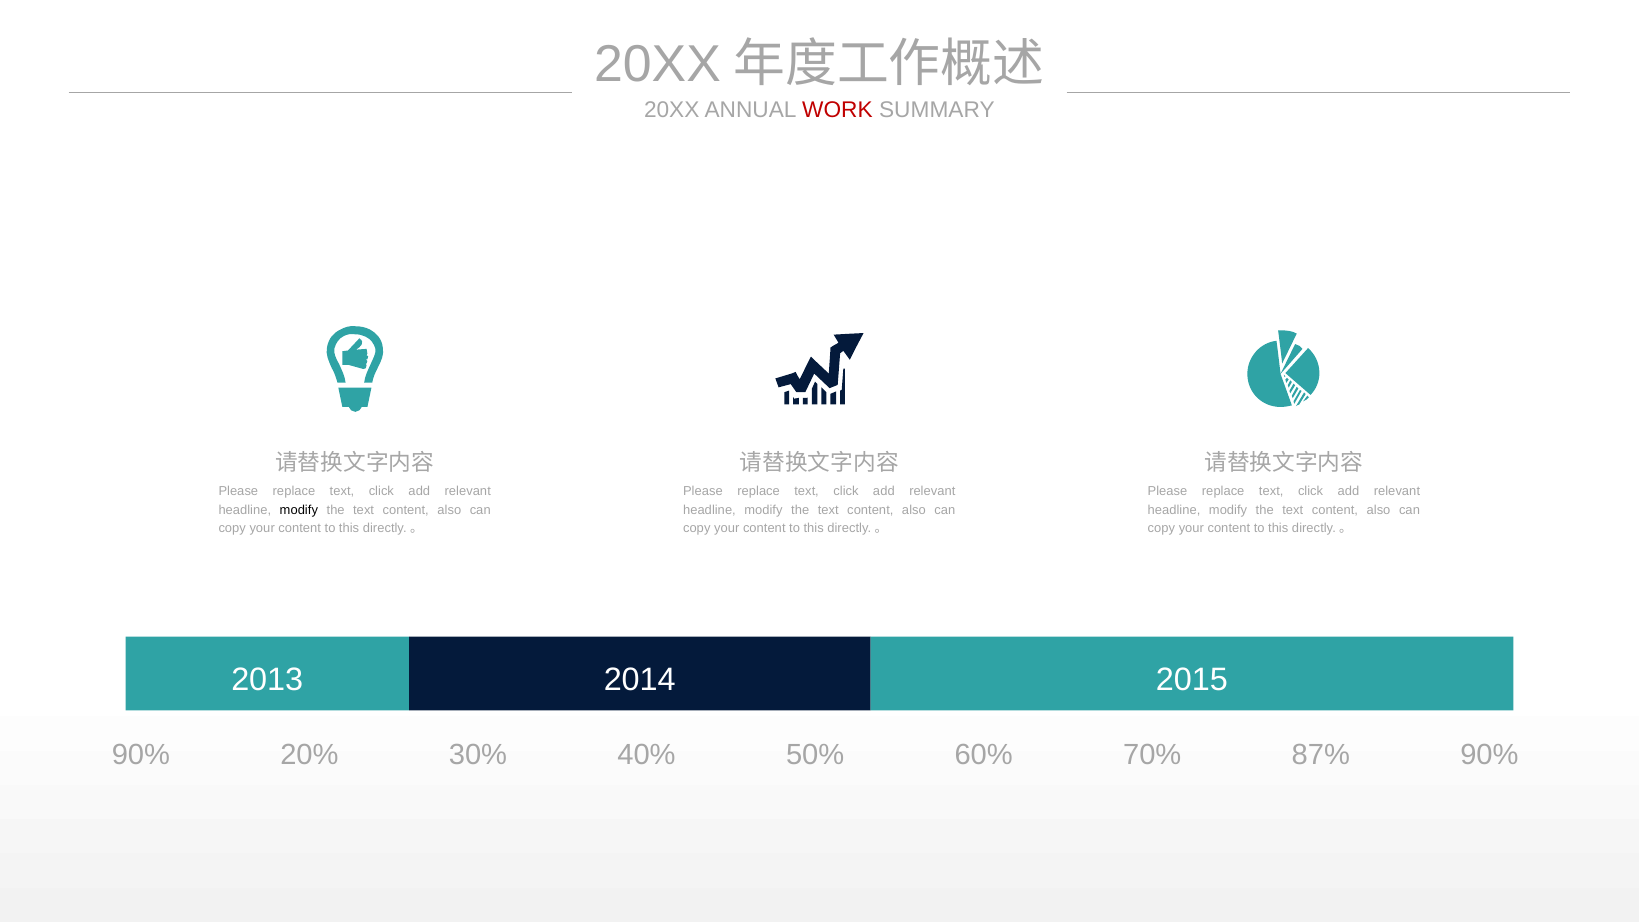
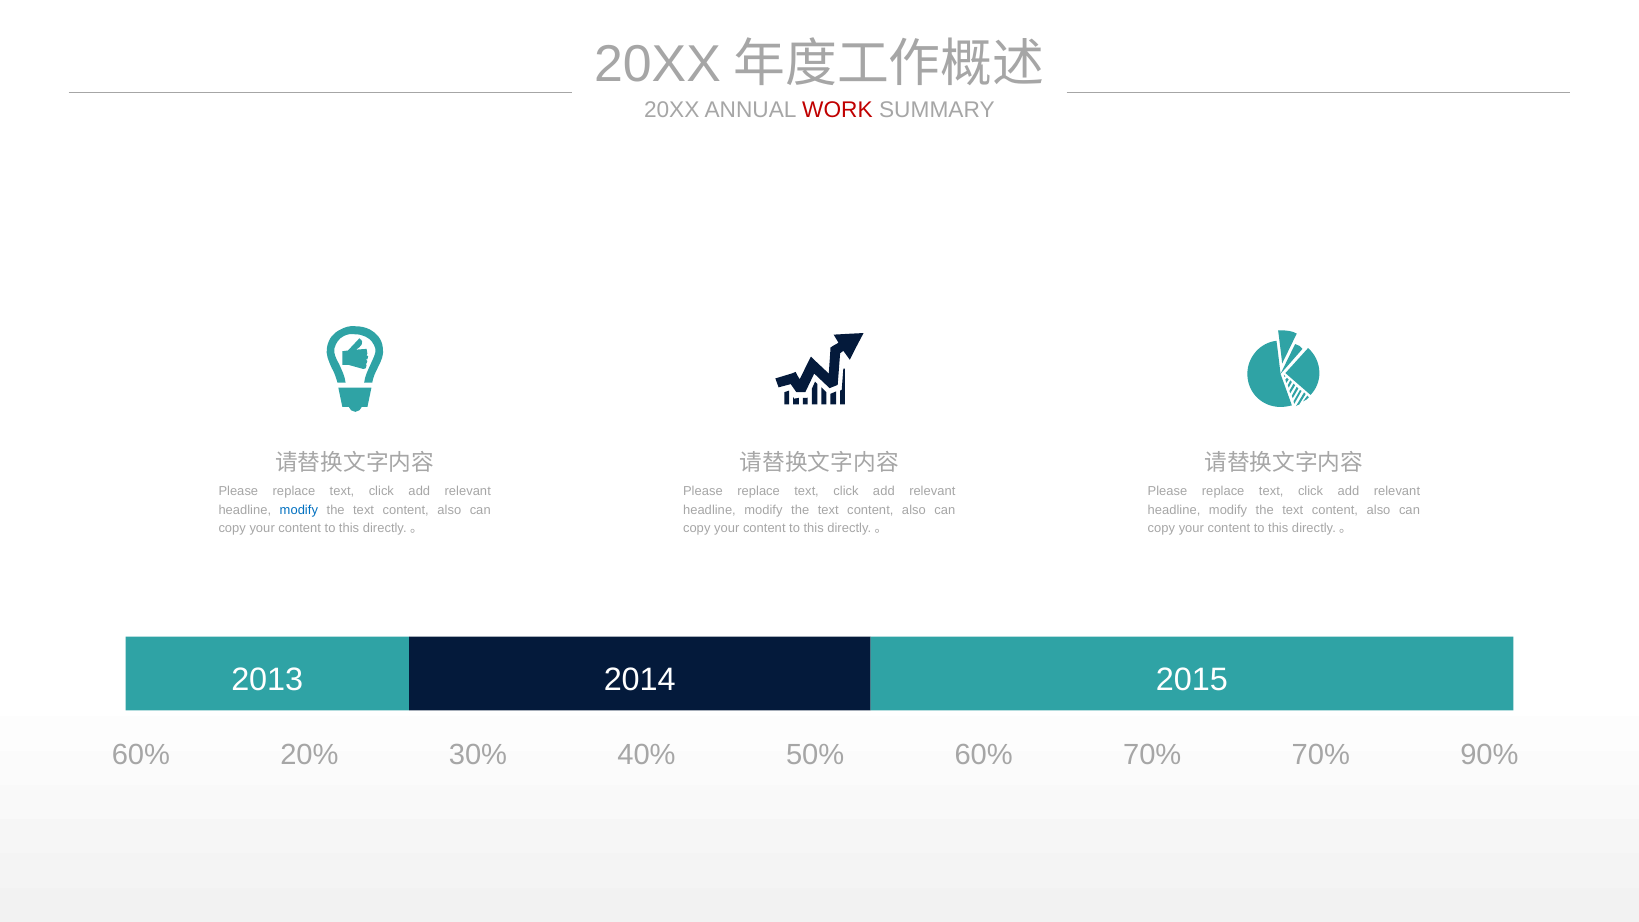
modify colour: black -> blue (299, 510)
90%: 90% -> 60% (141, 755)
70% 87%: 87% -> 70% (1321, 755)
